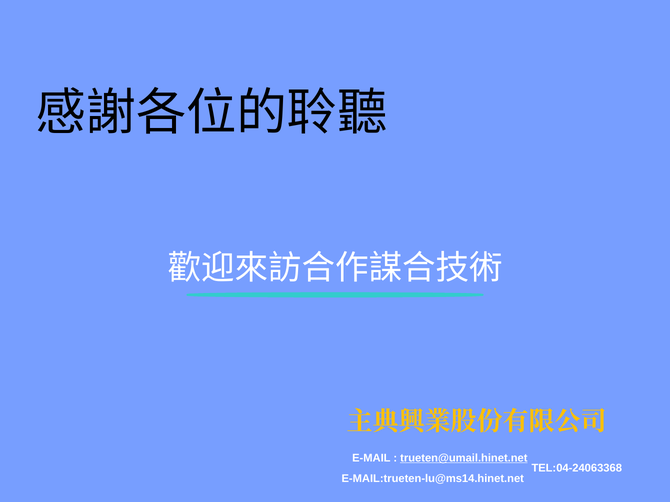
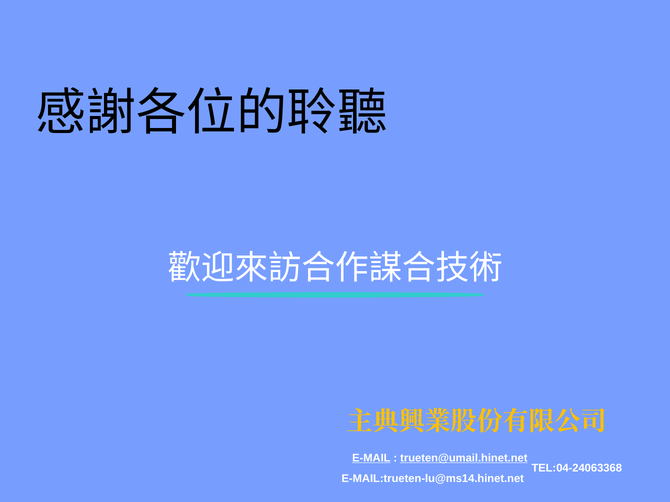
E-MAIL underline: none -> present (371, 458)
